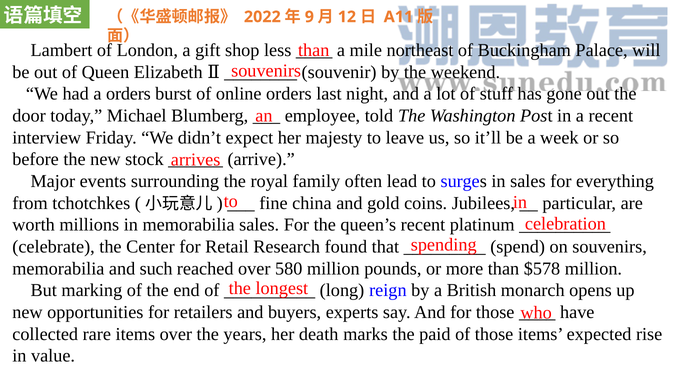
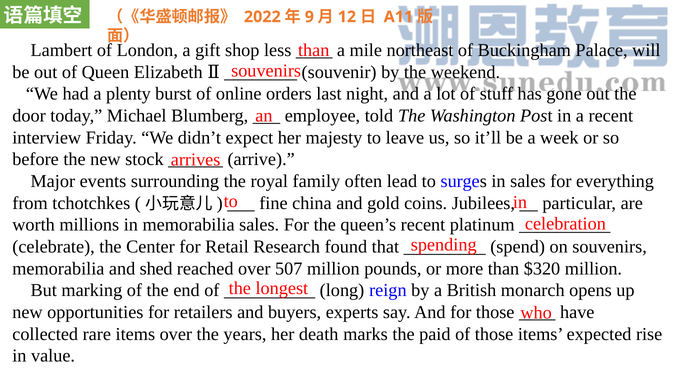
a orders: orders -> plenty (128, 94)
such: such -> shed (156, 269)
580: 580 -> 507 (289, 269)
$578: $578 -> $320 (542, 269)
